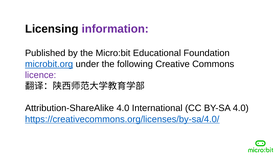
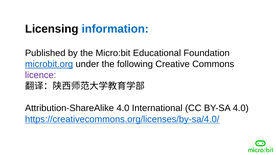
information colour: purple -> blue (115, 29)
